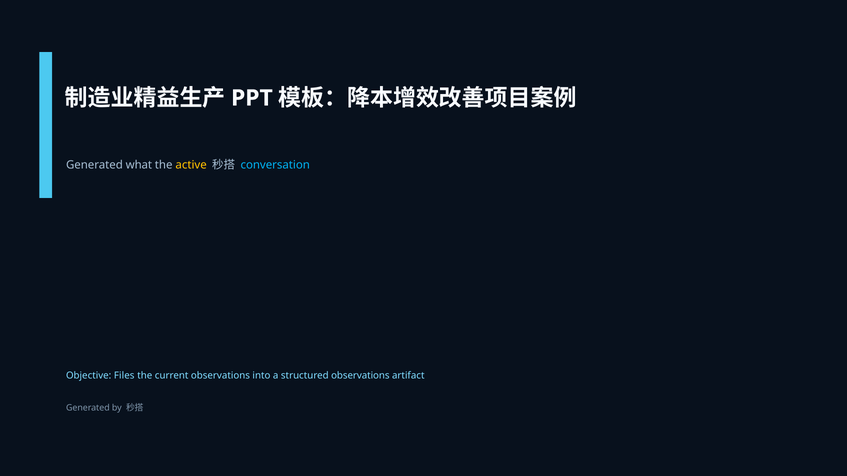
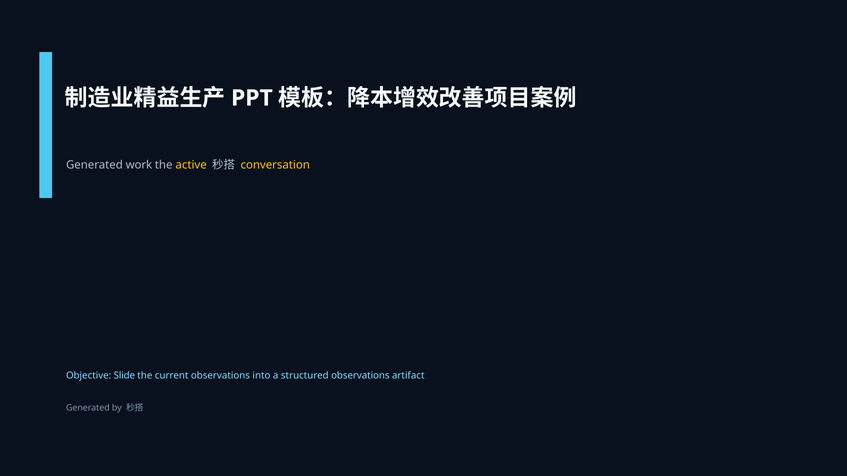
what: what -> work (139, 165)
conversation colour: light blue -> yellow (275, 165)
Files: Files -> Slide (124, 376)
